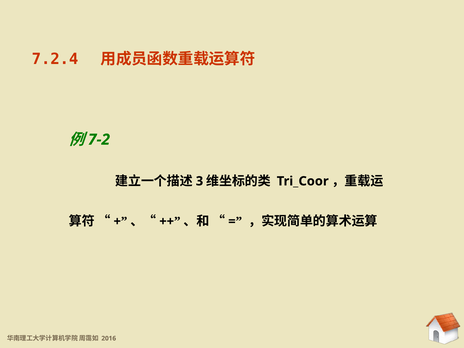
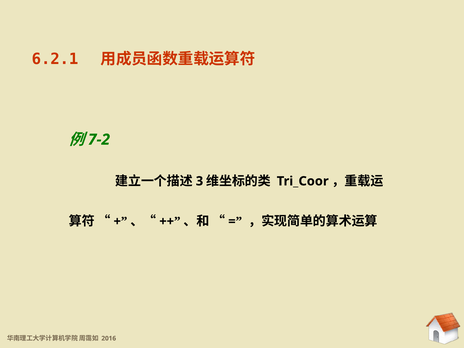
7.2.4: 7.2.4 -> 6.2.1 (55, 59)
